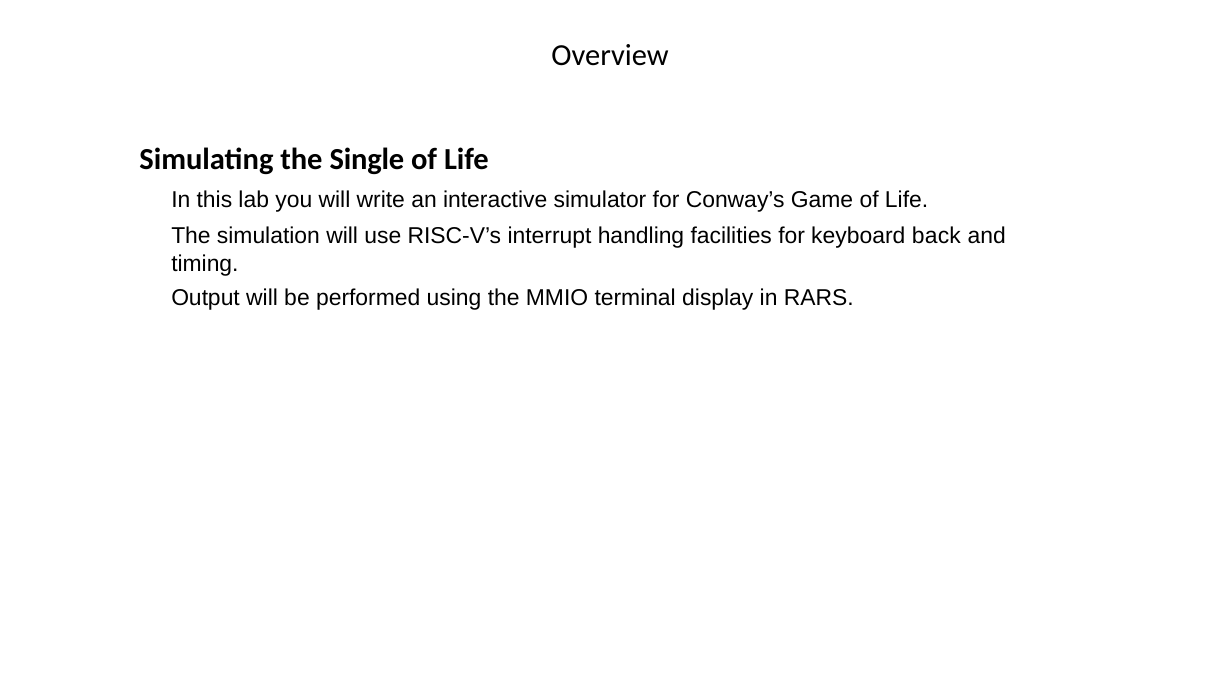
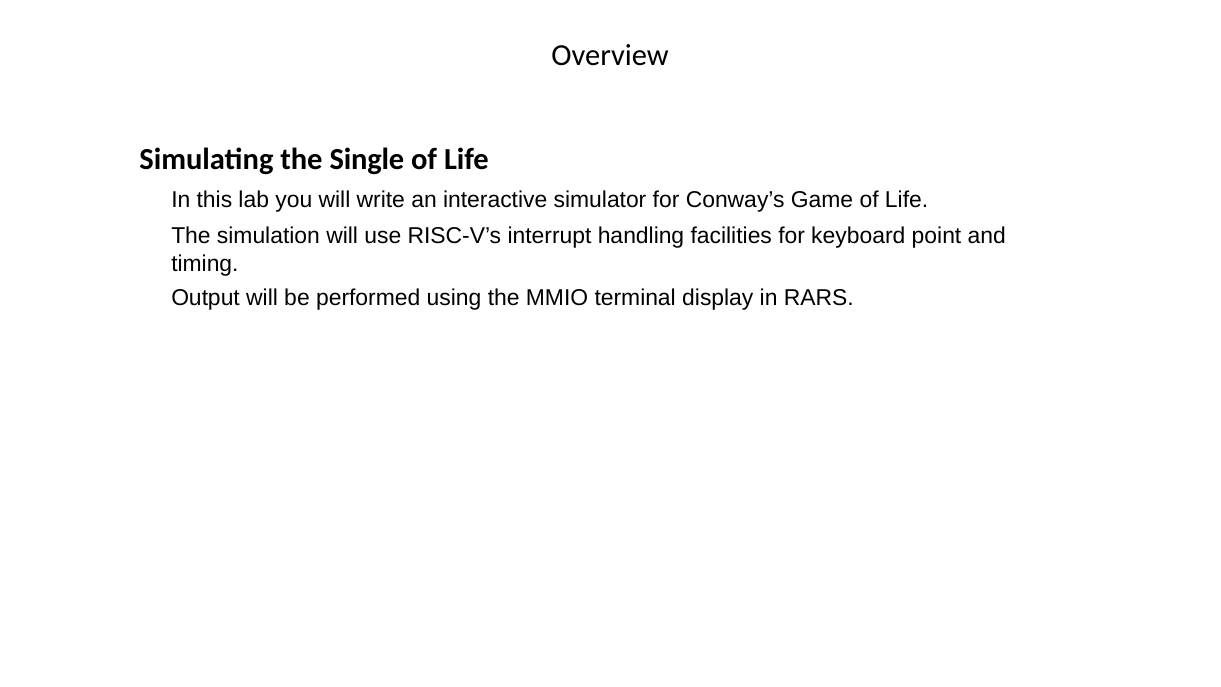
back: back -> point (937, 236)
